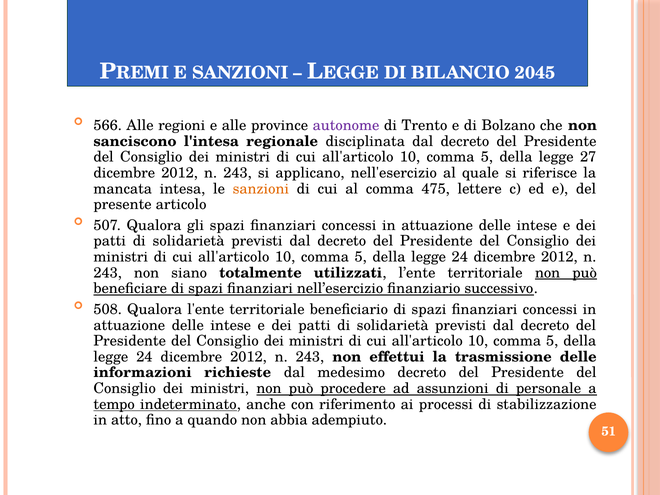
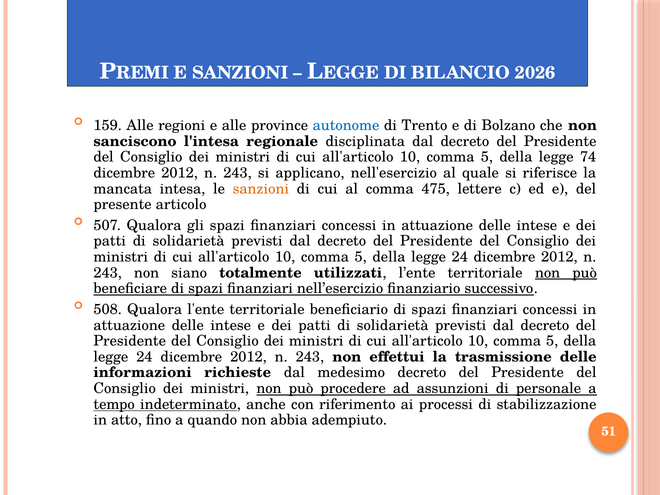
2045: 2045 -> 2026 (535, 73)
566: 566 -> 159 (108, 125)
autonome colour: purple -> blue (346, 125)
27: 27 -> 74 (588, 157)
